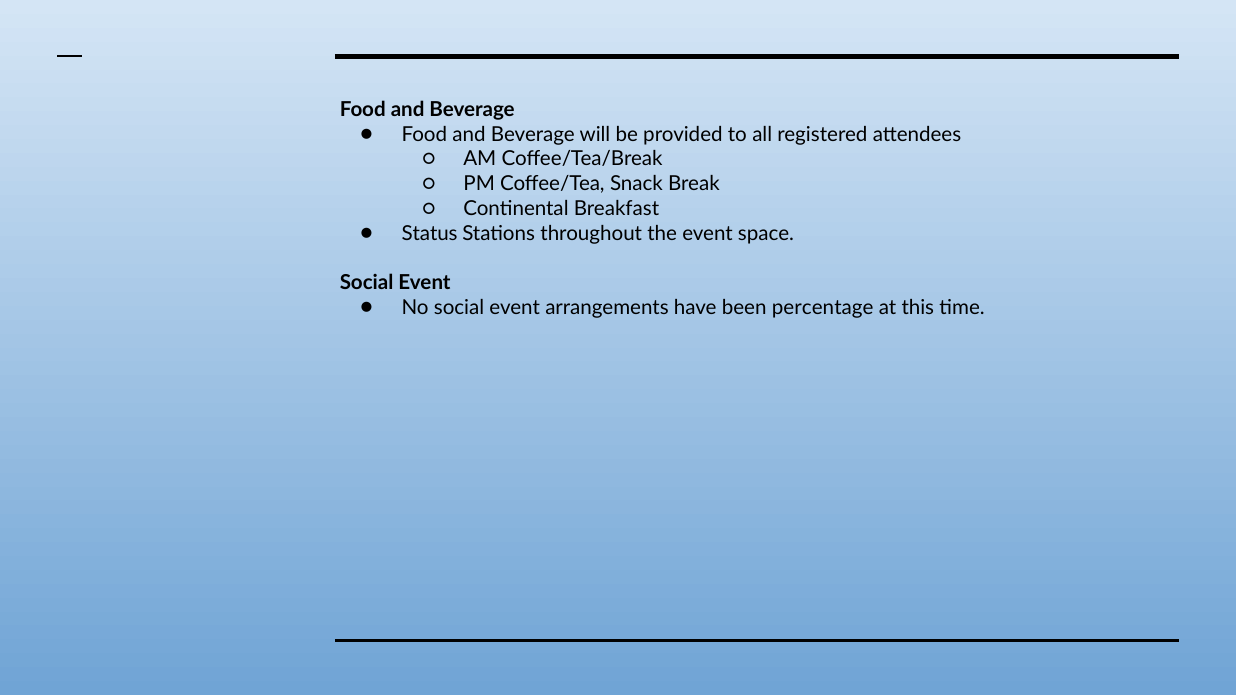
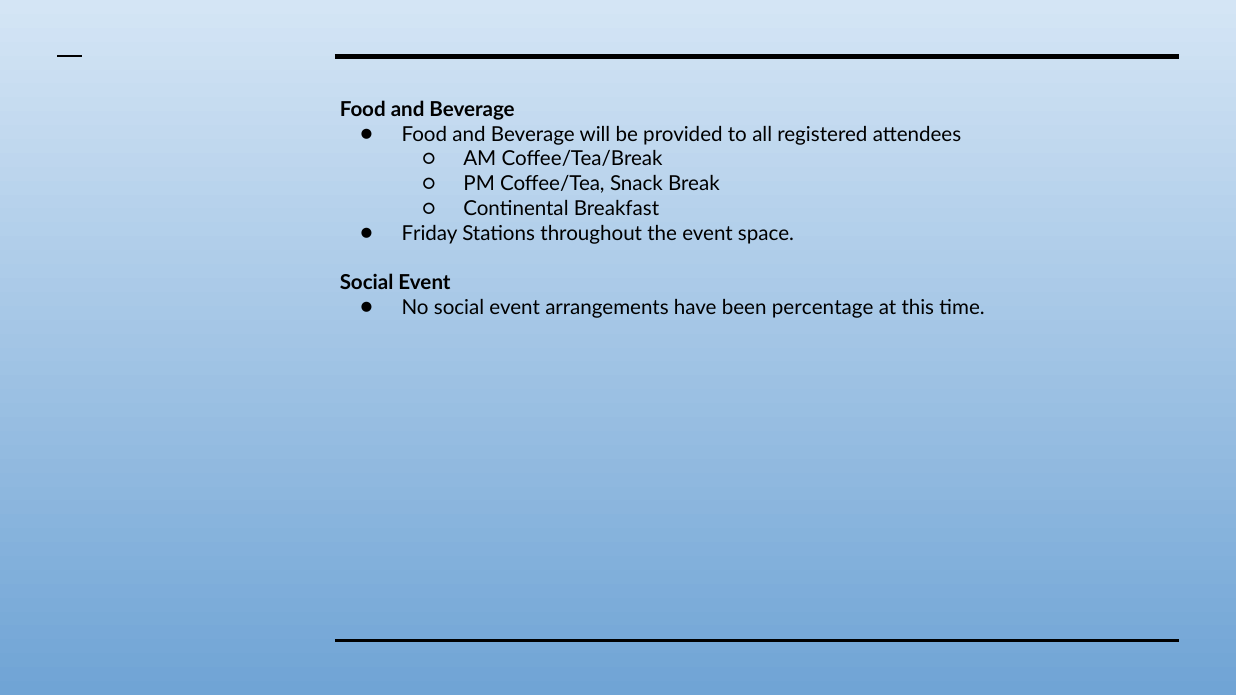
Status: Status -> Friday (430, 233)
